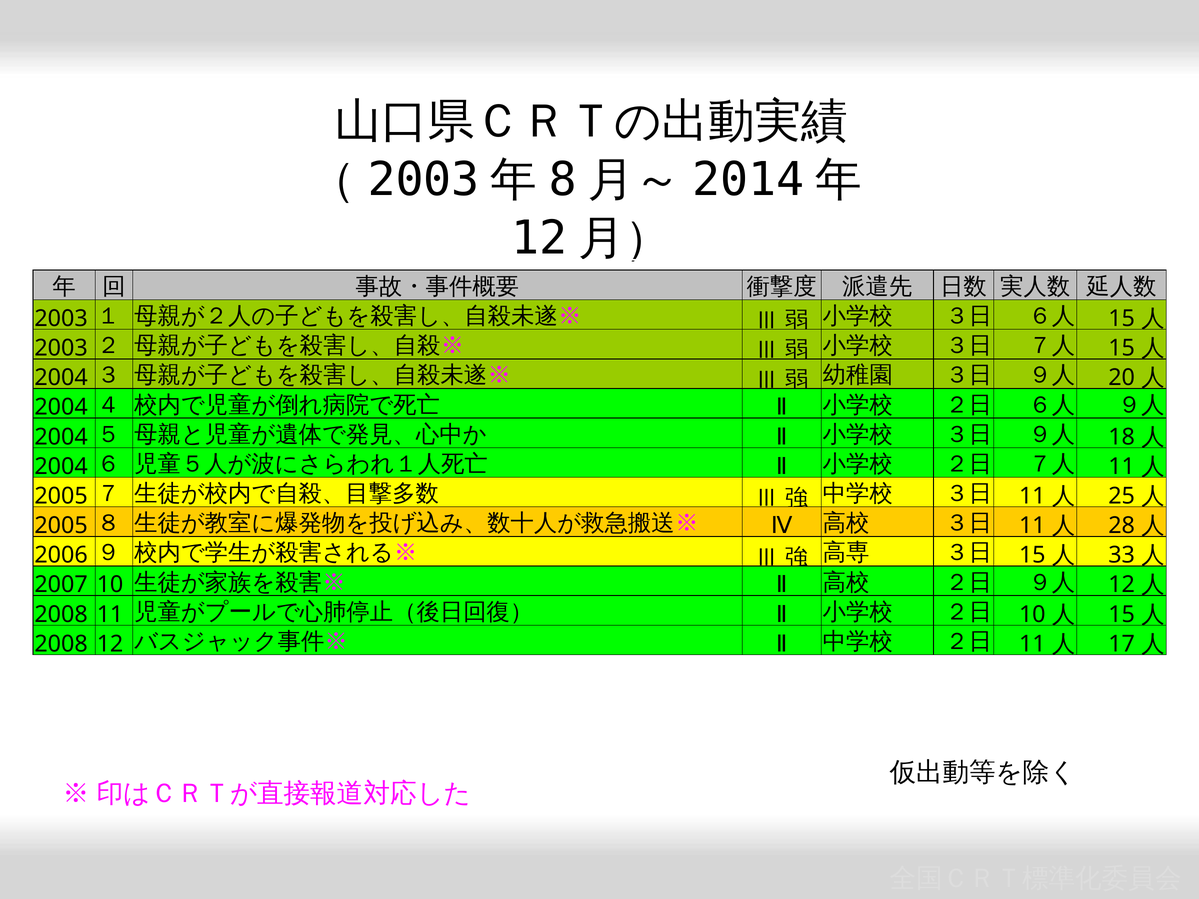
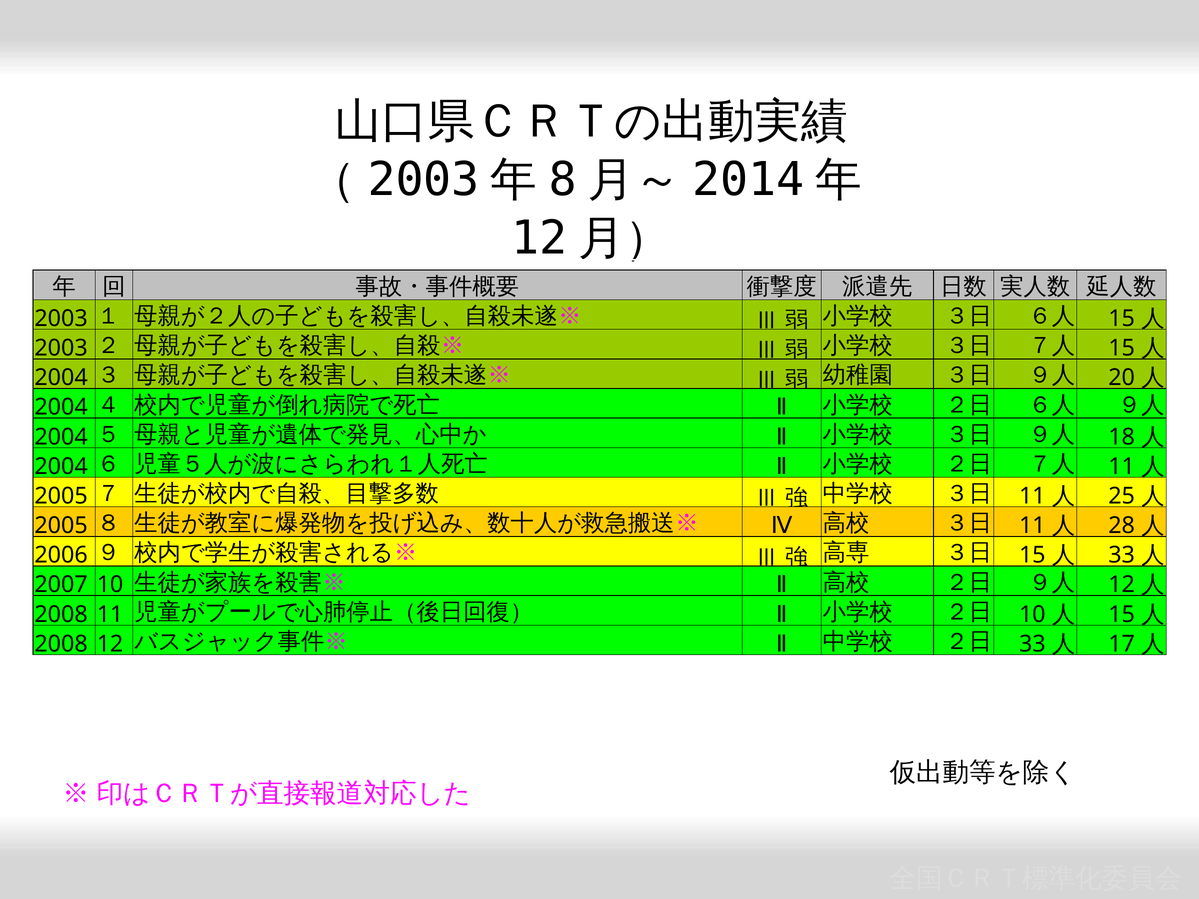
11: 11 -> 33 (1032, 644)
